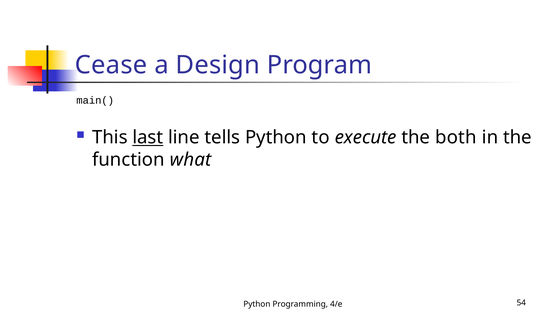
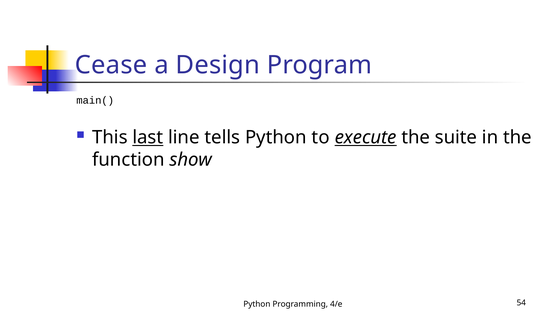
execute underline: none -> present (366, 137)
both: both -> suite (456, 137)
what: what -> show (191, 160)
